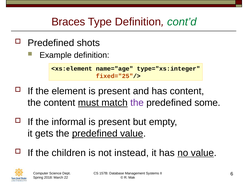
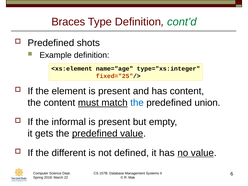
the colour: purple -> blue (137, 103)
some: some -> union (207, 103)
children: children -> different (69, 153)
instead: instead -> defined (132, 153)
